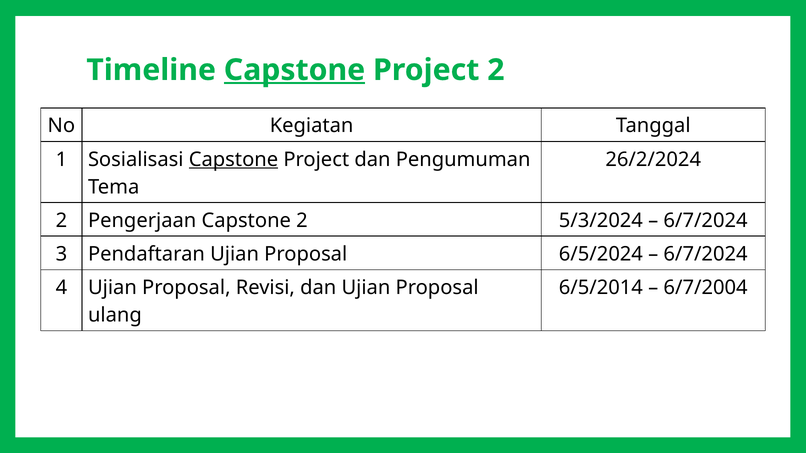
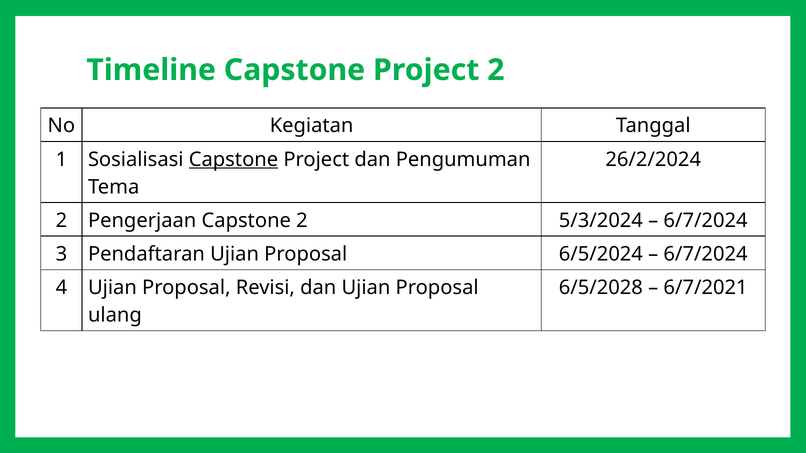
Capstone underline: present -> none (294, 70)
6/5/2014: 6/5/2014 -> 6/5/2028 (601, 288)
6/7/2004: 6/7/2004 -> 6/7/2021 (706, 288)
